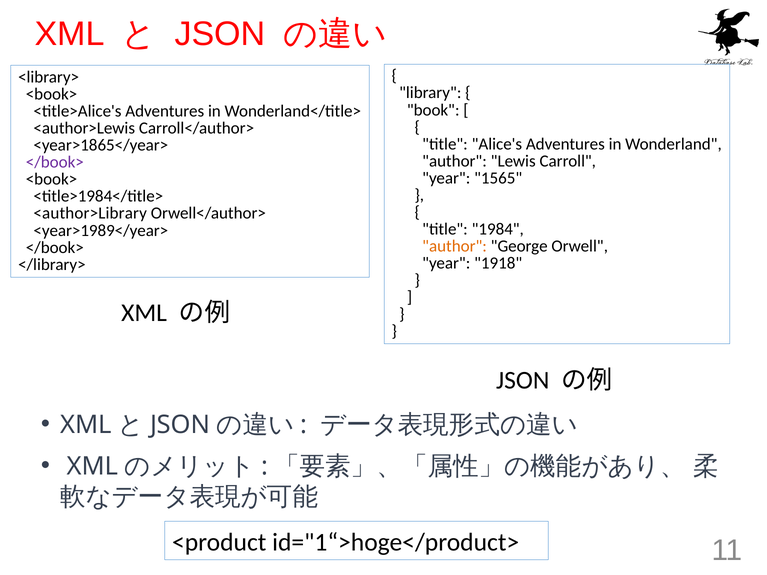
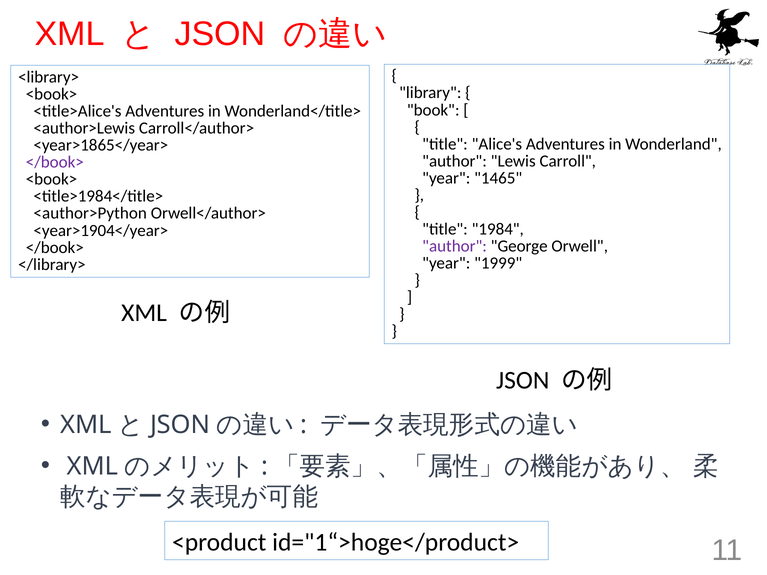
1565: 1565 -> 1465 (498, 178)
<author>Library: <author>Library -> <author>Python (90, 213)
<year>1989</year>: <year>1989</year> -> <year>1904</year> (101, 230)
author colour: orange -> purple (455, 246)
1918: 1918 -> 1999 (498, 263)
